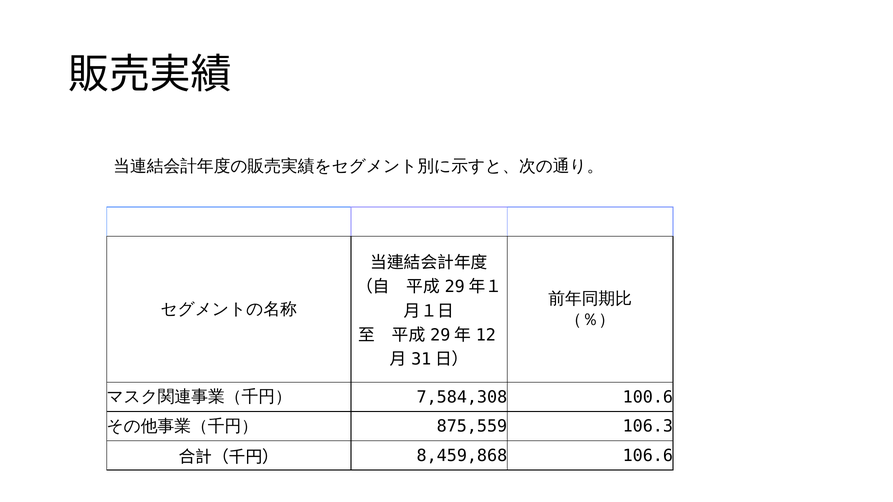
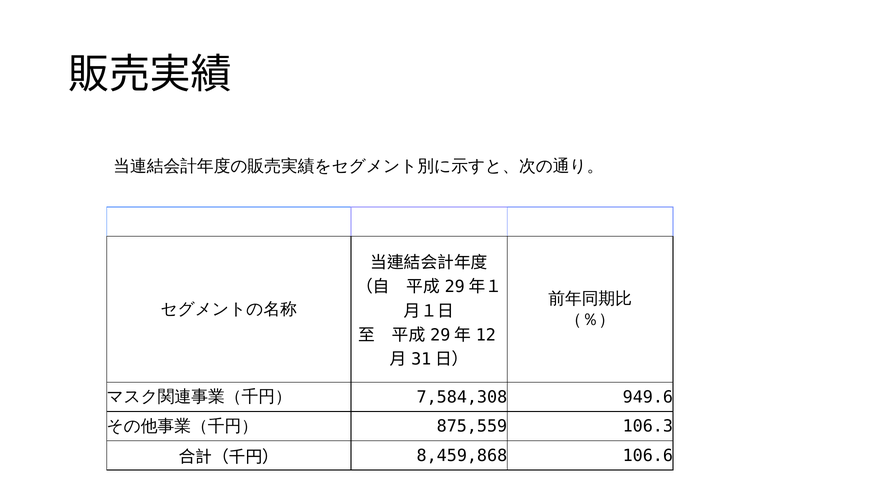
100.6: 100.6 -> 949.6 (648, 397)
